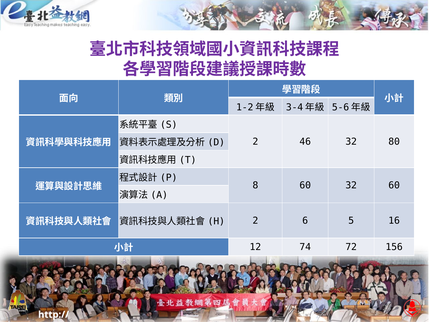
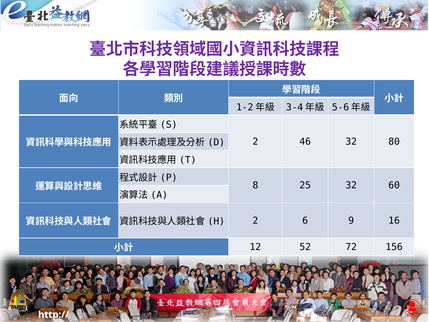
8 60: 60 -> 25 (305, 185)
5: 5 -> 9 (351, 220)
74: 74 -> 52 (305, 247)
